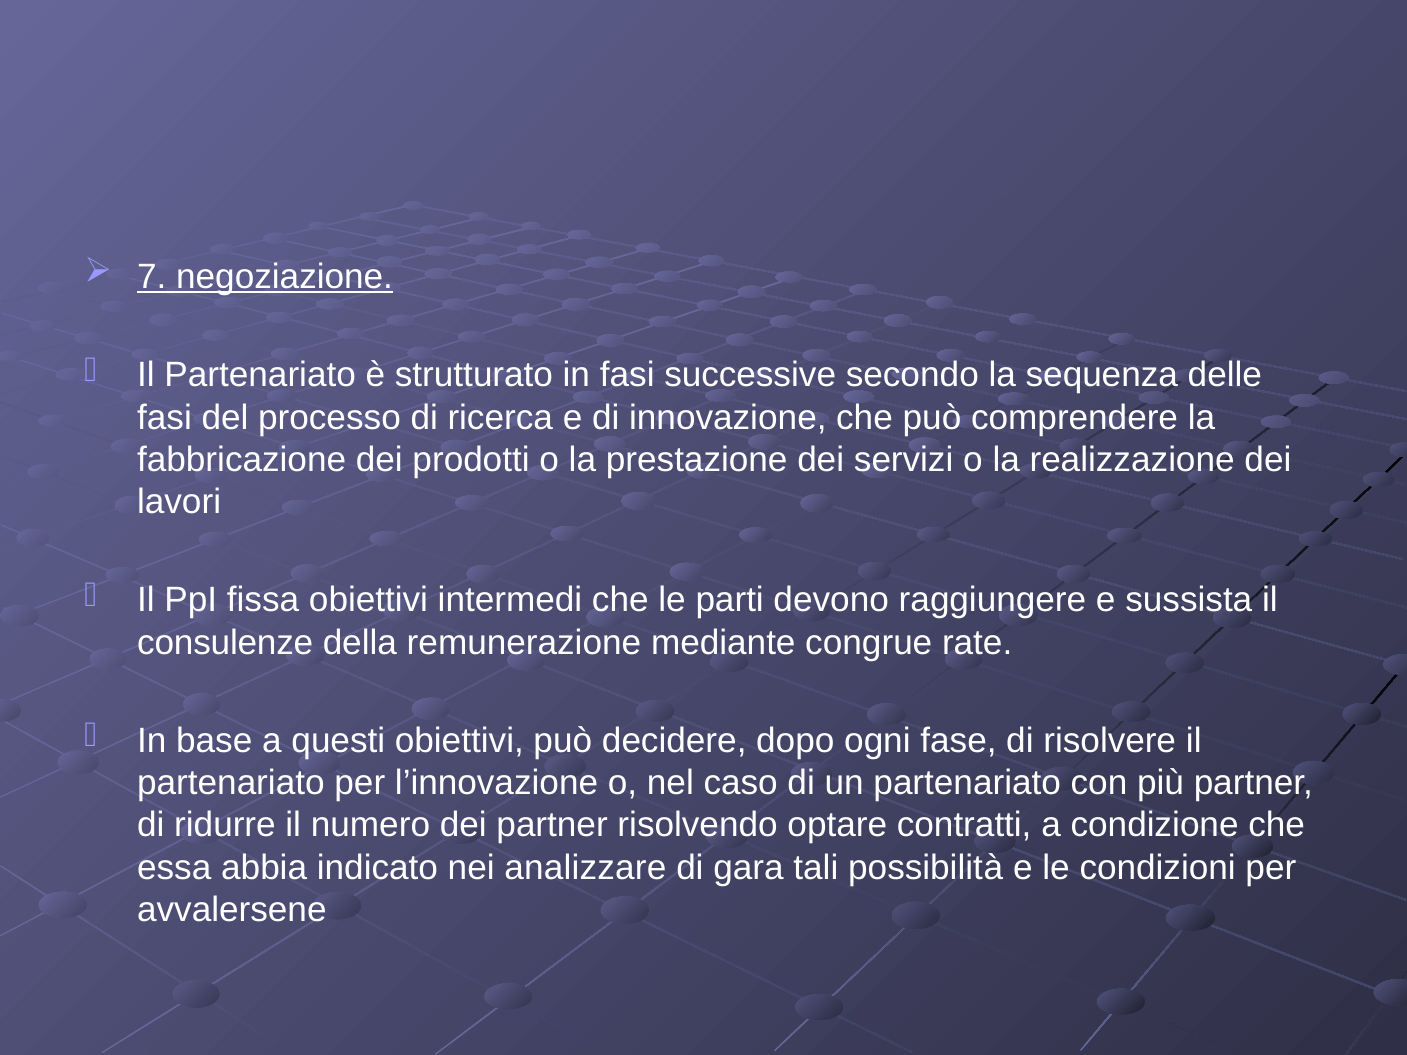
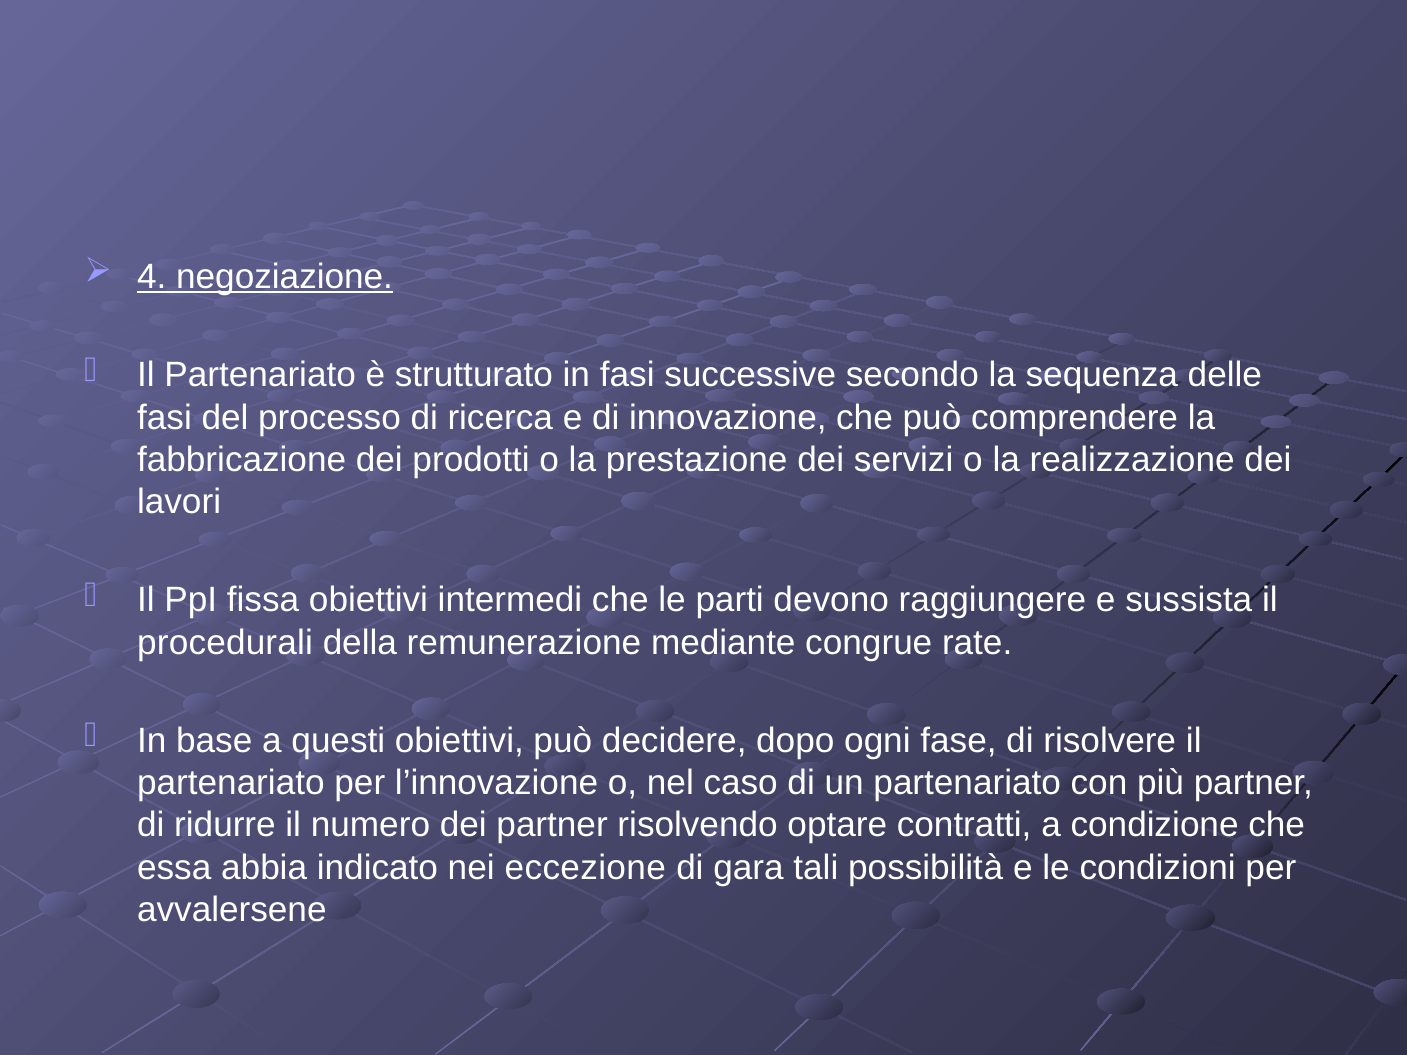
7: 7 -> 4 (152, 277)
consulenze: consulenze -> procedurali (225, 643)
analizzare: analizzare -> eccezione (585, 868)
